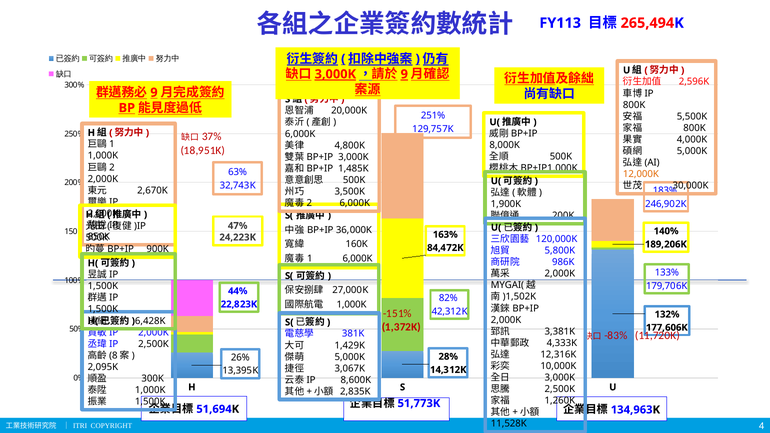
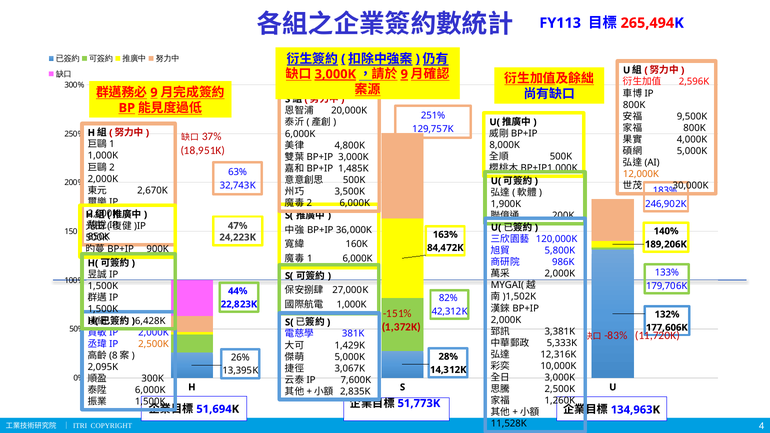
5,500K: 5,500K -> 9,500K (692, 116)
4,333K: 4,333K -> 5,333K (562, 343)
2,500K colour: black -> orange (154, 344)
8,600K: 8,600K -> 7,600K (356, 380)
1,000K: 1,000K -> 6,000K (150, 390)
